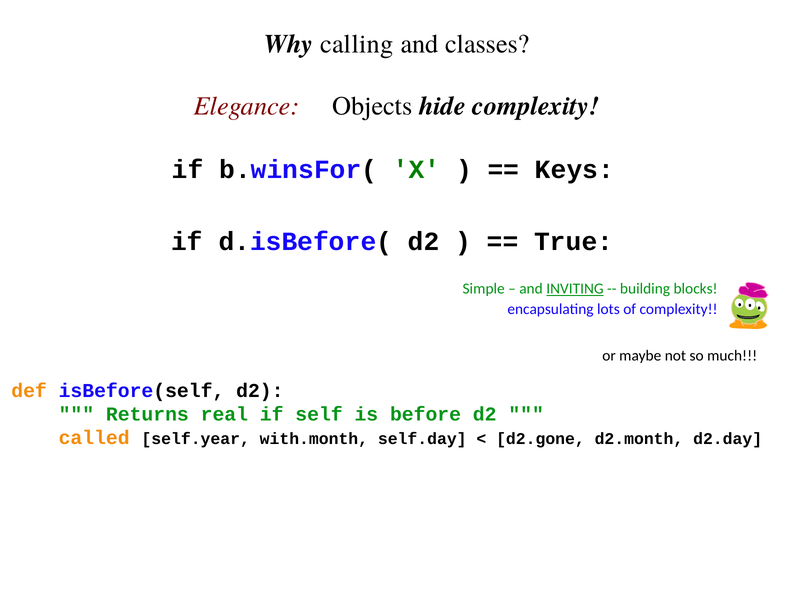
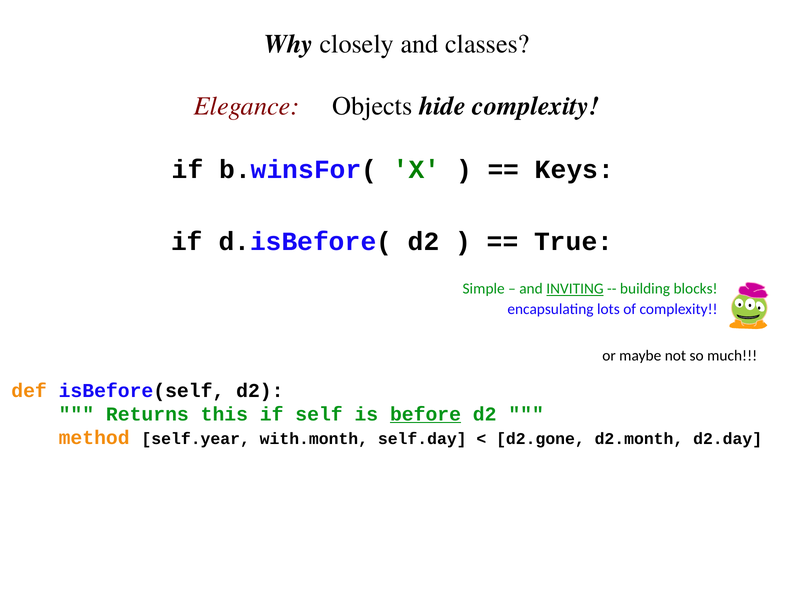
calling: calling -> closely (357, 44)
real: real -> this (224, 415)
before underline: none -> present (426, 415)
called: called -> method (94, 438)
